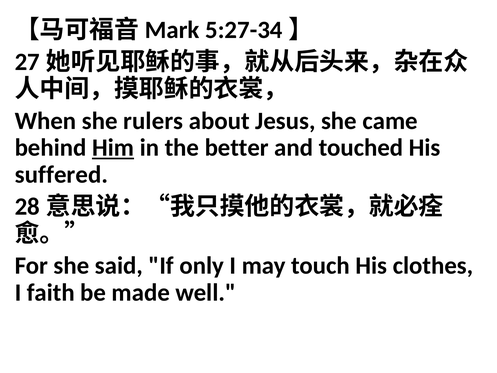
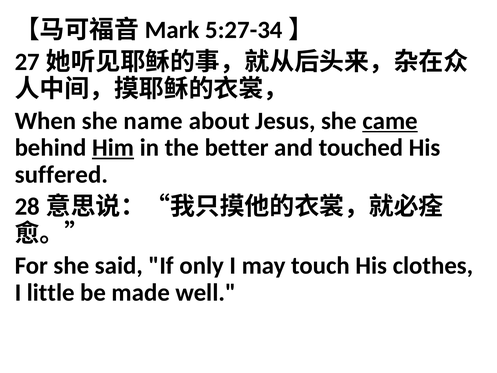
rulers: rulers -> name (153, 121)
came underline: none -> present (390, 121)
faith: faith -> little (51, 292)
